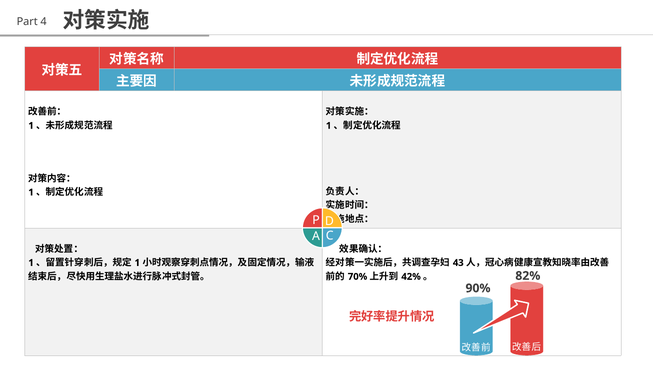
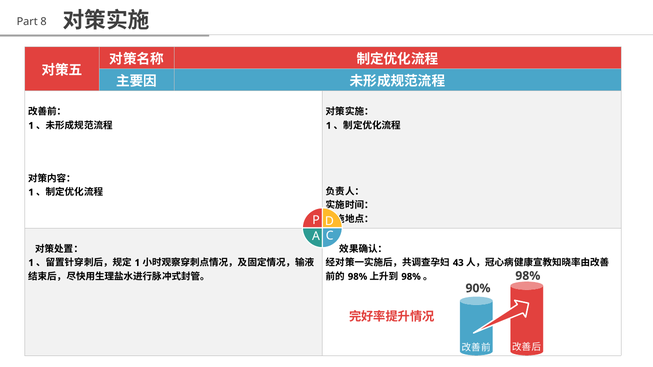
4: 4 -> 8 (44, 22)
70%: 70% -> 98% (358, 277)
42%: 42% -> 98% (411, 277)
82%: 82% -> 98% (528, 276)
